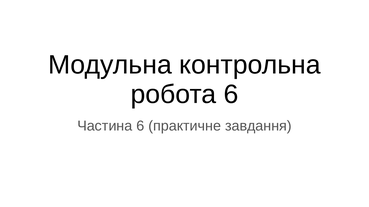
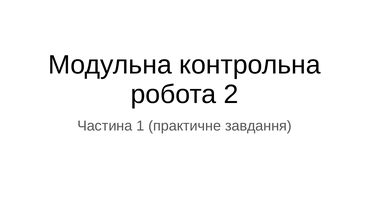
робота 6: 6 -> 2 (231, 95)
Частина 6: 6 -> 1 (140, 126)
